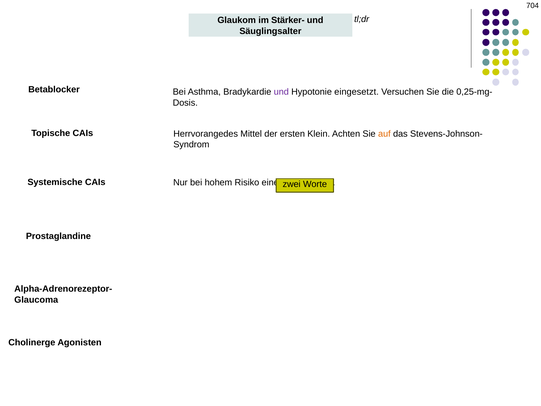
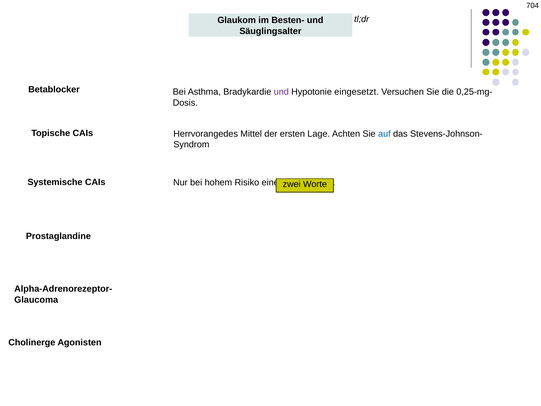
Stärker-: Stärker- -> Besten- (288, 20)
Klein: Klein -> Lage (319, 134)
auf colour: orange -> blue (384, 134)
